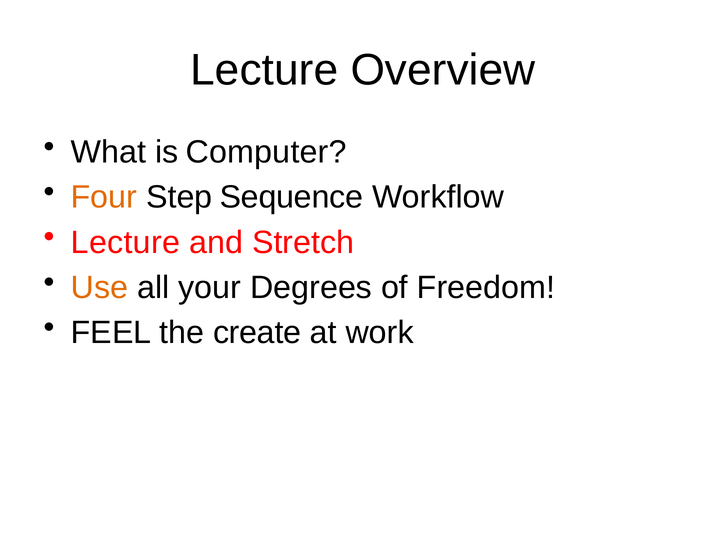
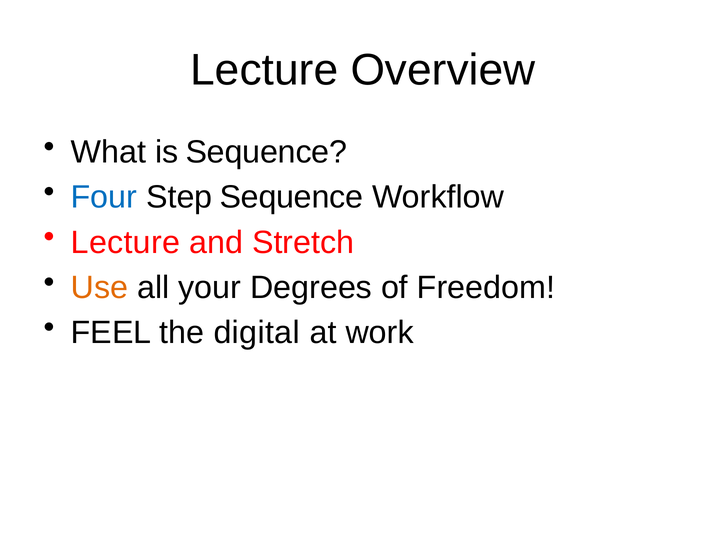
is Computer: Computer -> Sequence (266, 152)
Four colour: orange -> blue (104, 197)
create: create -> digital (257, 333)
